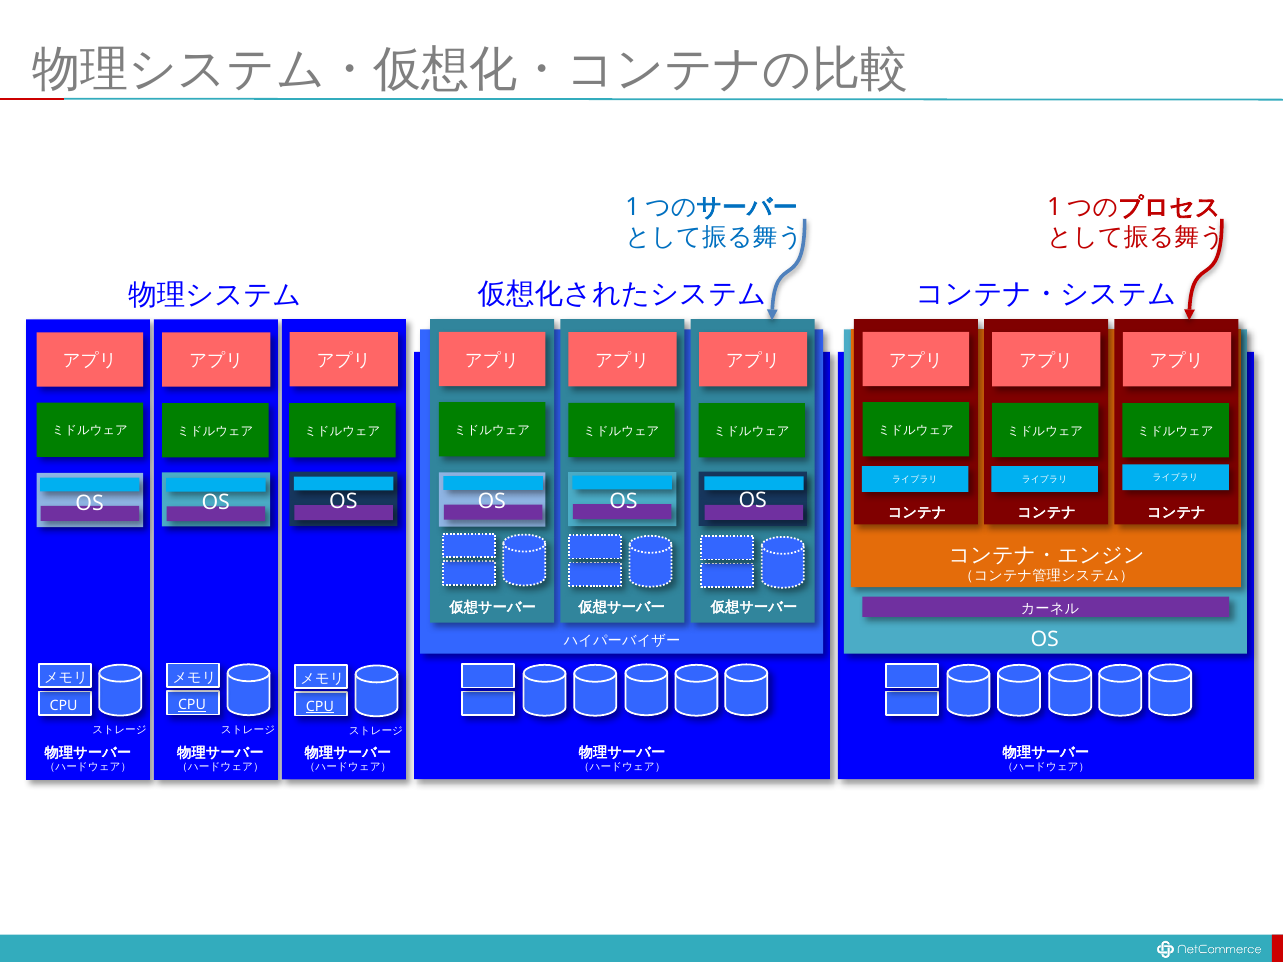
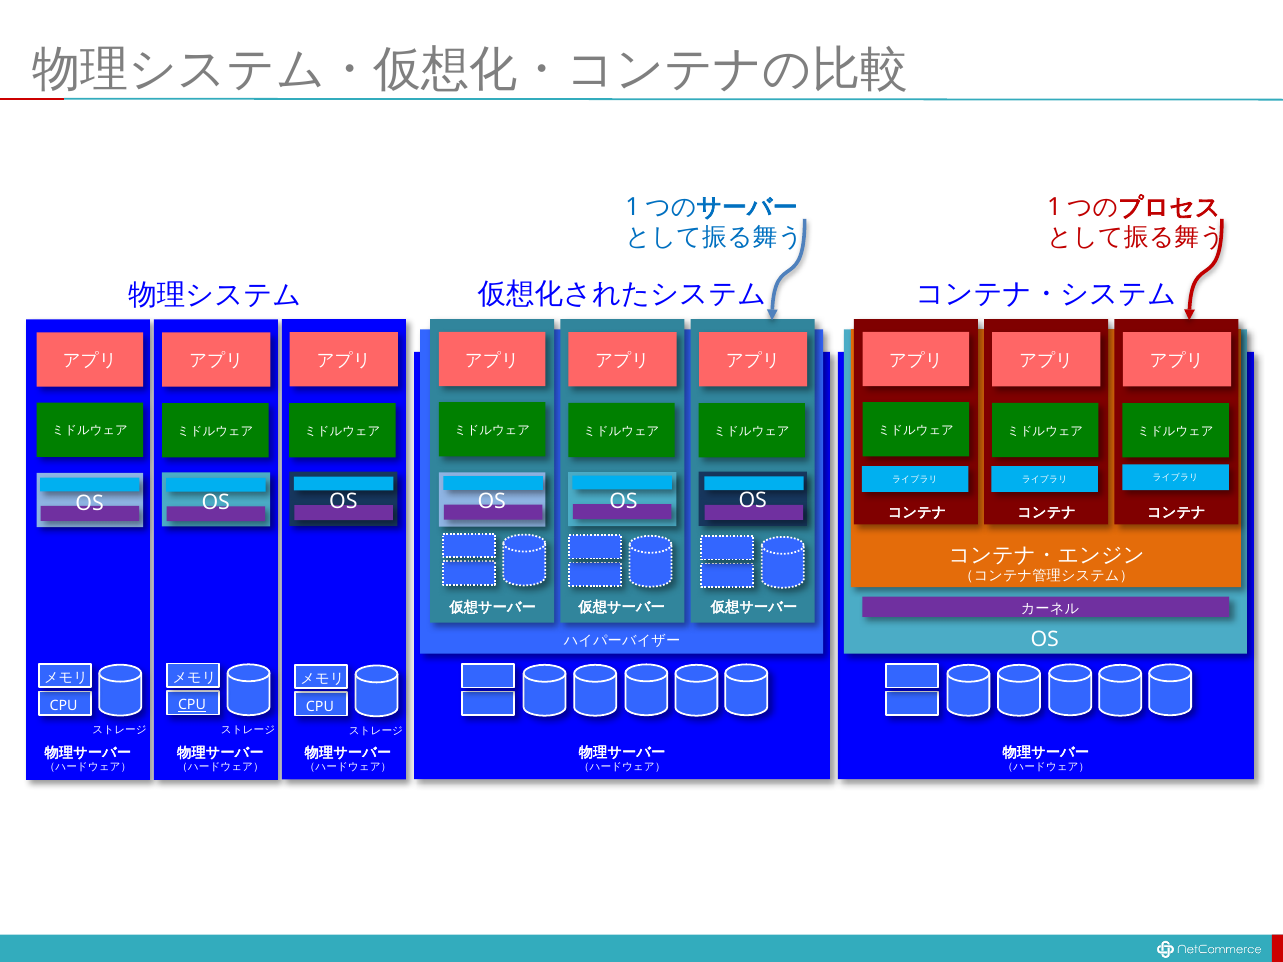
CPU underline: present -> none (320, 707)
